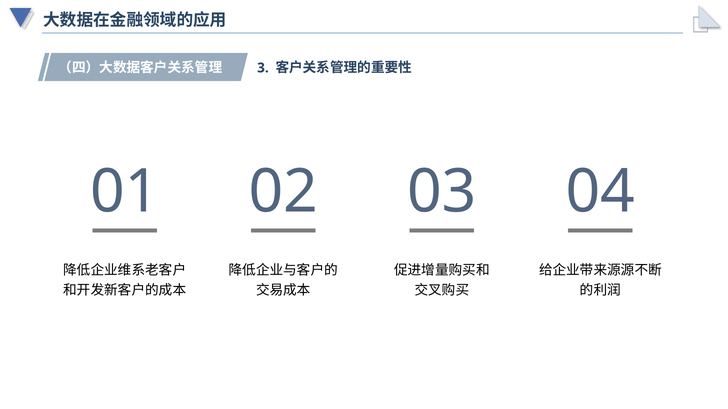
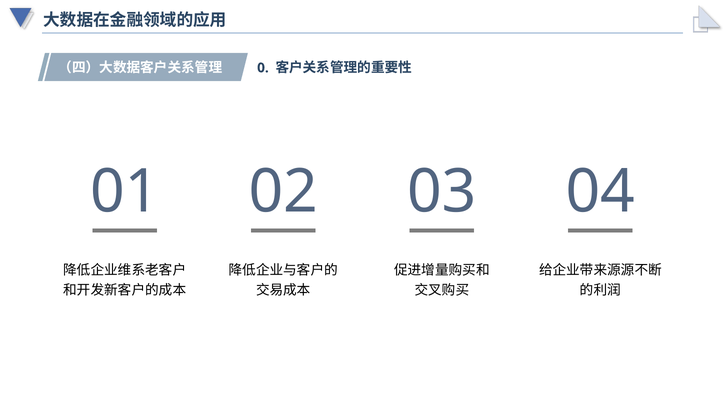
3: 3 -> 0 (263, 68)
